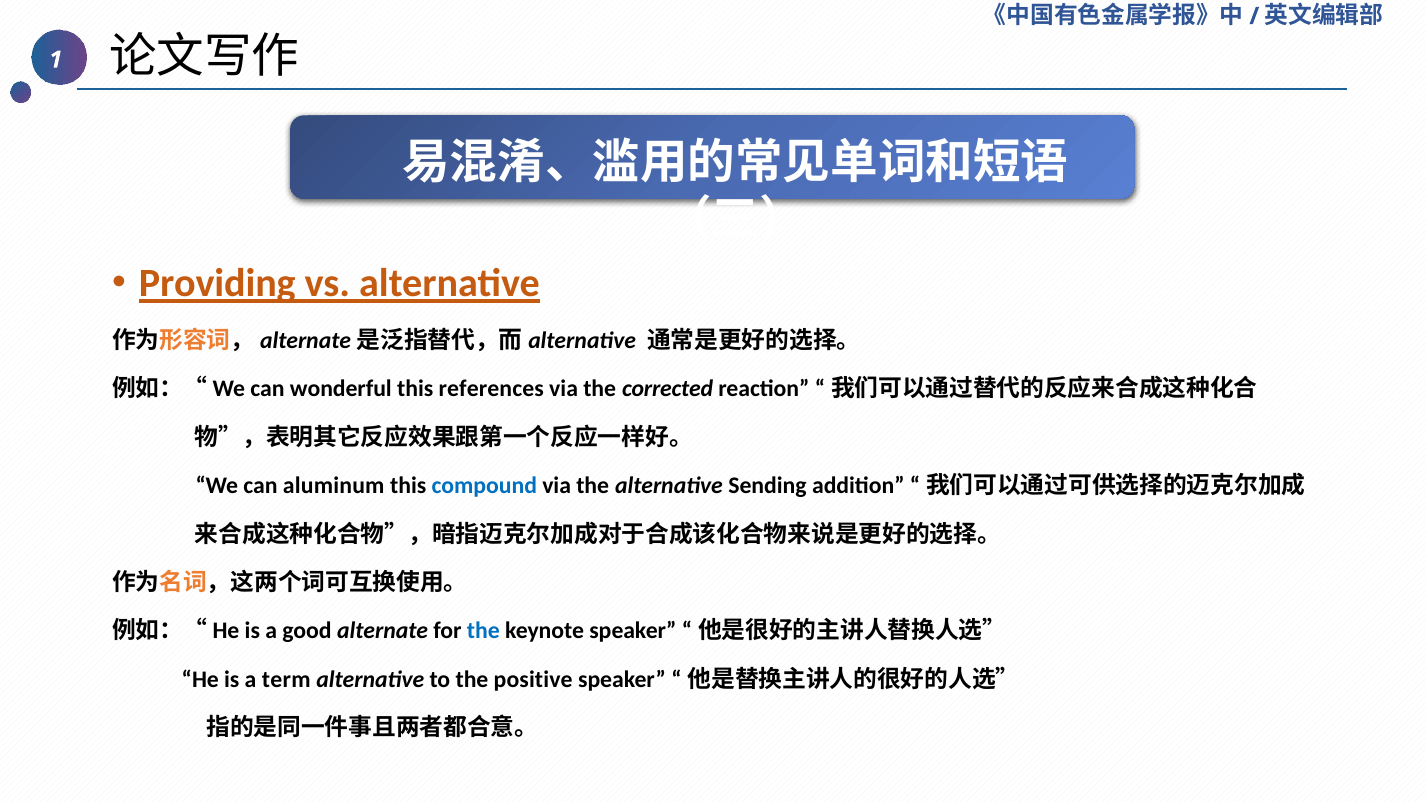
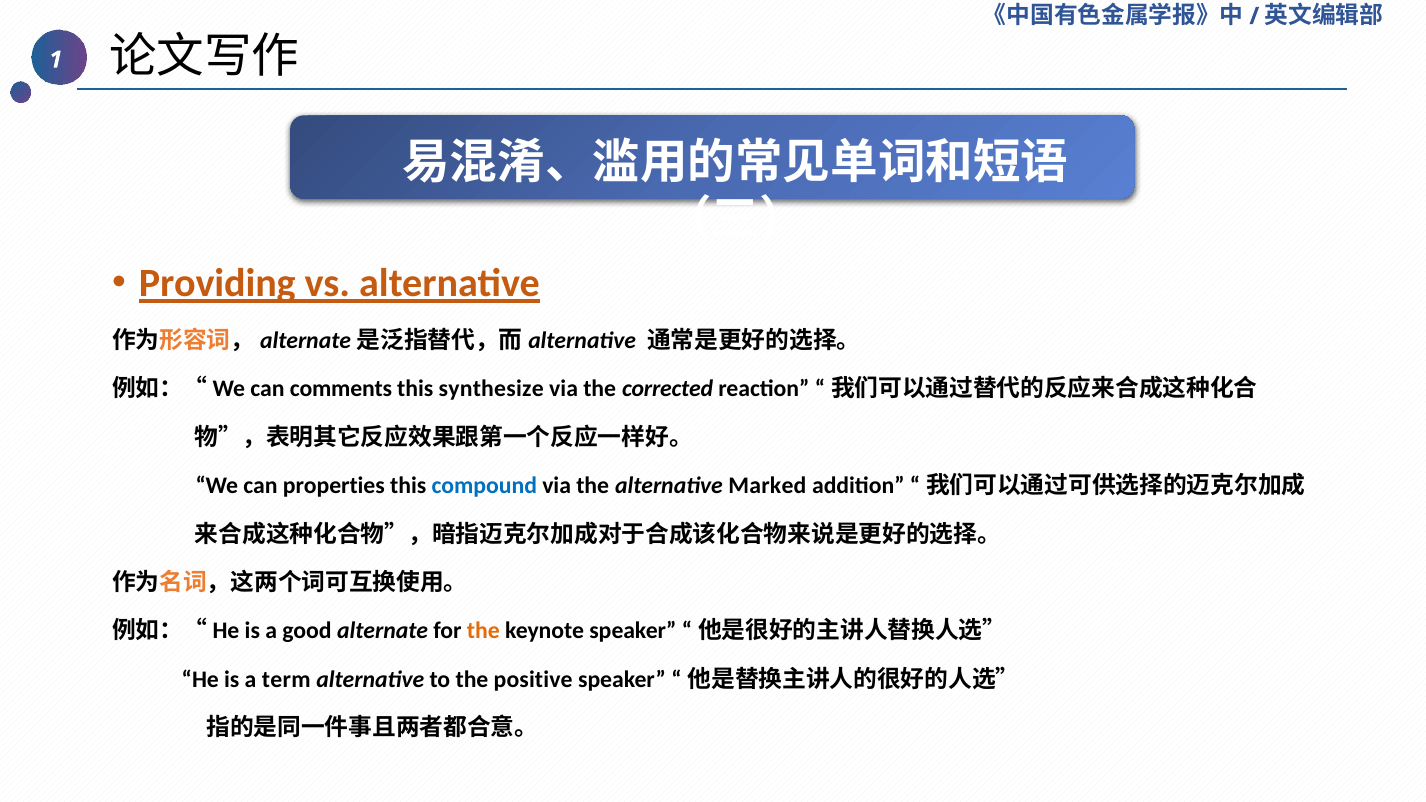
wonderful: wonderful -> comments (341, 389)
references: references -> synthesize (491, 389)
aluminum: aluminum -> properties (334, 486)
Sending: Sending -> Marked (767, 486)
the colour: blue -> orange (483, 631)
